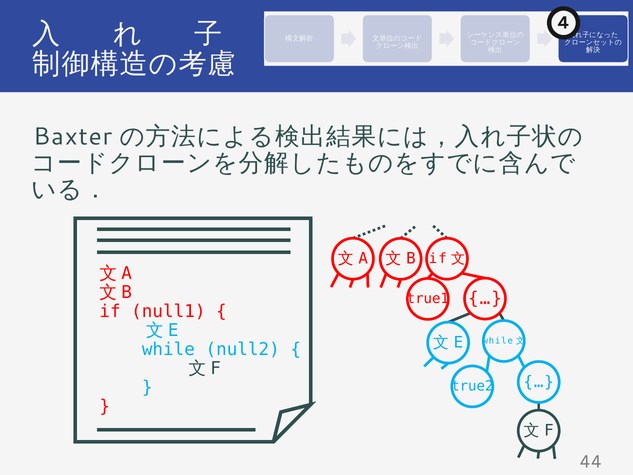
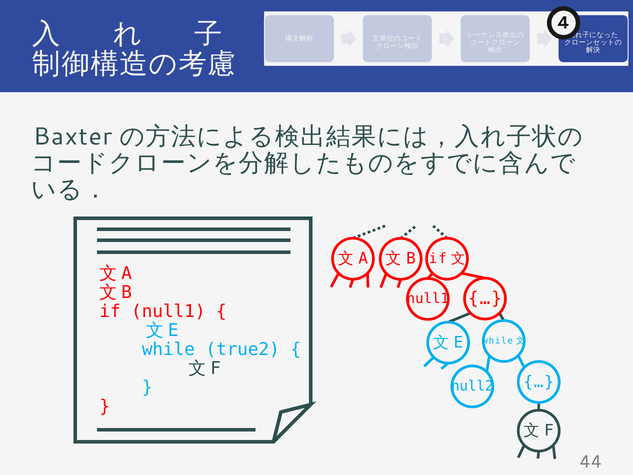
true1: true1 -> null1 (428, 299)
null2: null2 -> true2 (243, 349)
true2: true2 -> null2 (472, 386)
